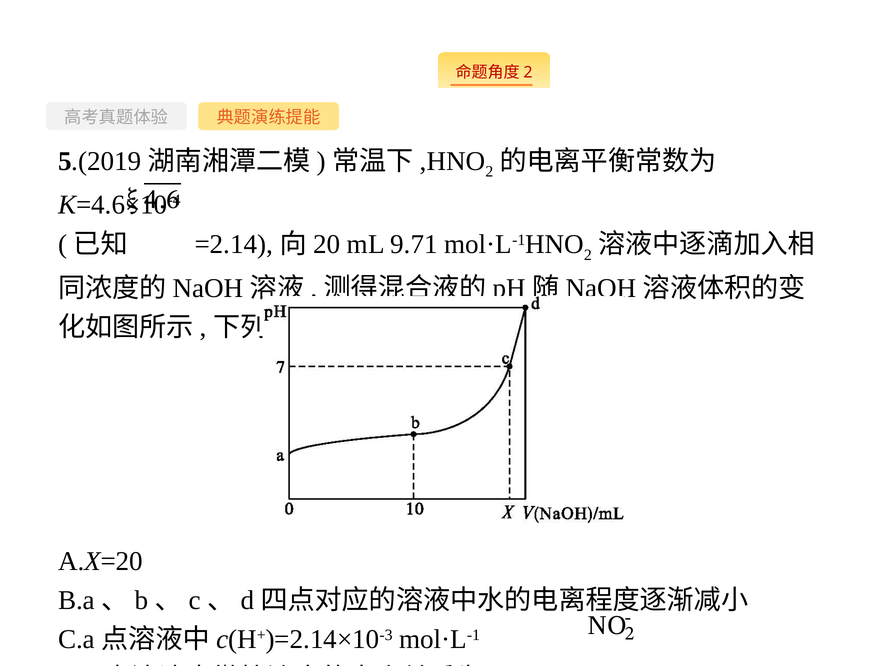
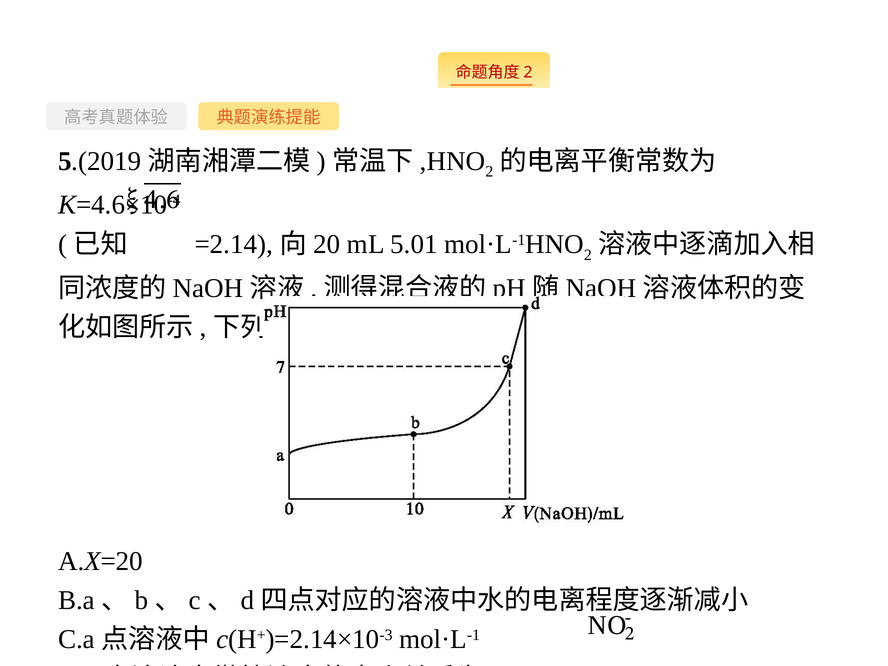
9.71: 9.71 -> 5.01 (414, 245)
